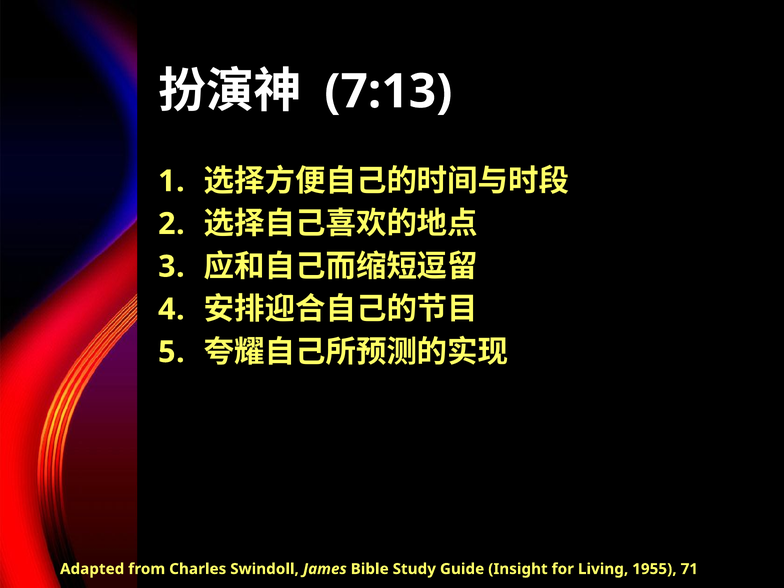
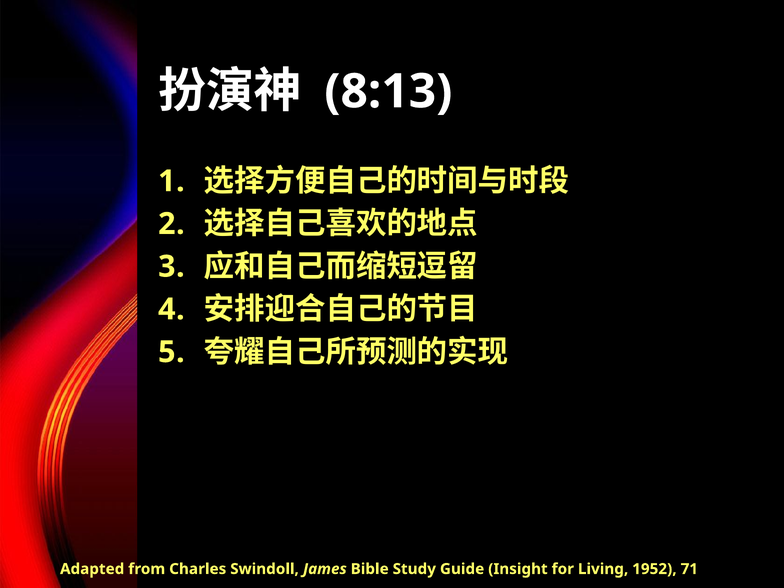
7:13: 7:13 -> 8:13 (388, 92)
1955: 1955 -> 1952 (654, 569)
